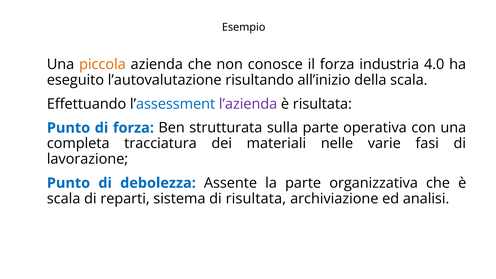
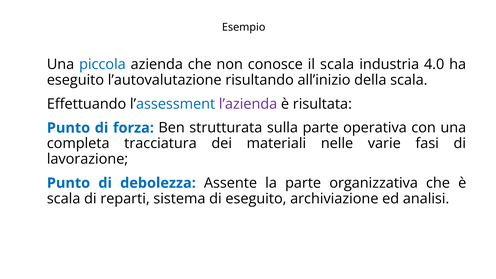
piccola colour: orange -> blue (102, 64)
il forza: forza -> scala (337, 64)
di risultata: risultata -> eseguito (256, 199)
